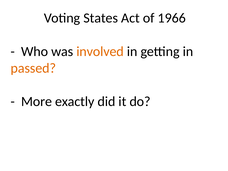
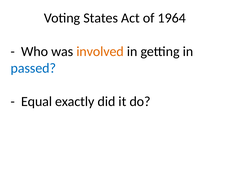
1966: 1966 -> 1964 (172, 18)
passed colour: orange -> blue (33, 68)
More: More -> Equal (37, 102)
